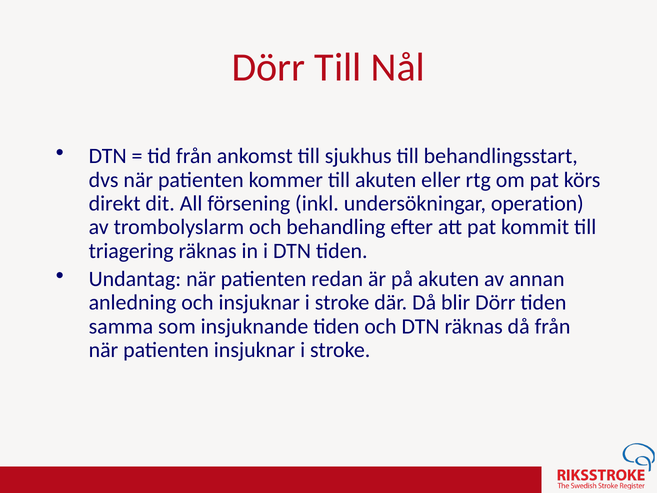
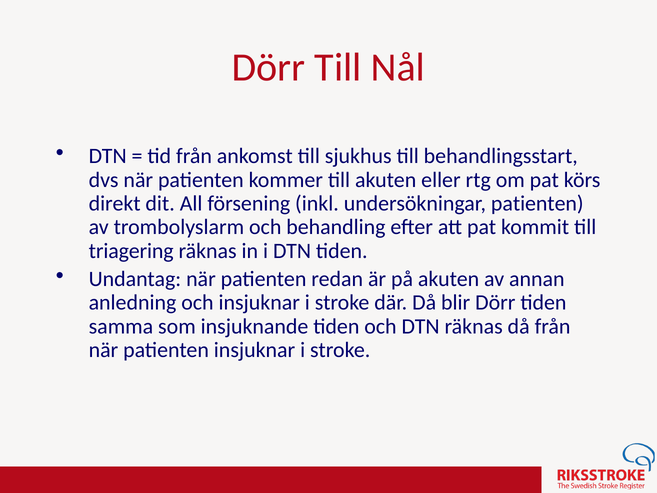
undersökningar operation: operation -> patienten (537, 203)
